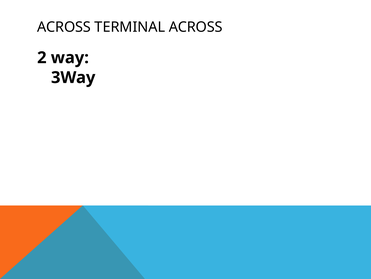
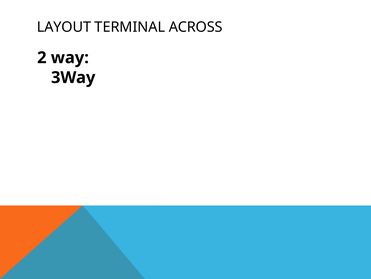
ACROSS: ACROSS -> LAYOUT (64, 27)
